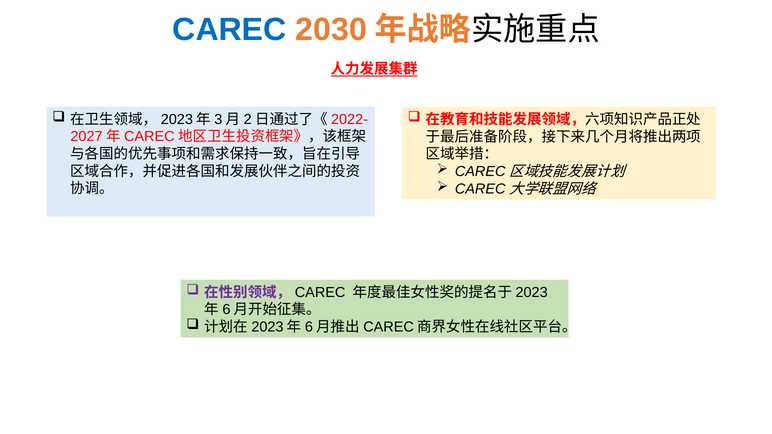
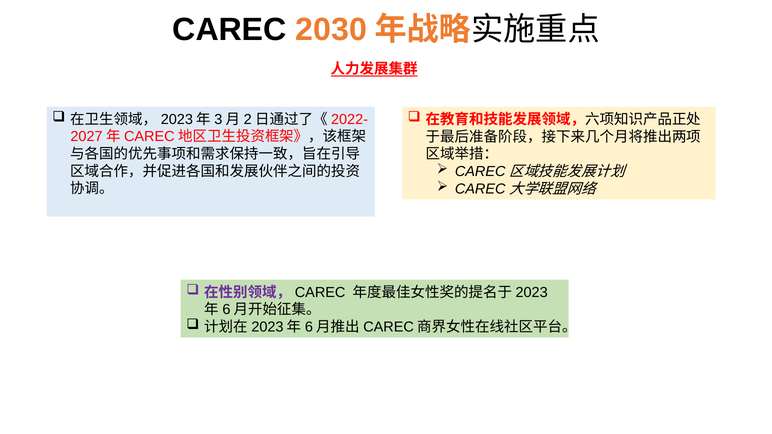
CAREC colour: blue -> black (229, 30)
